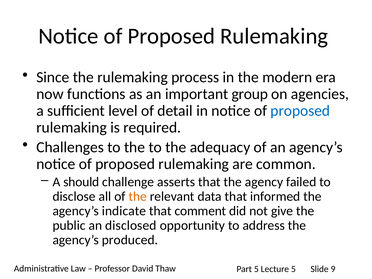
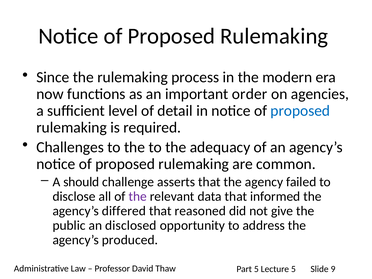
group: group -> order (250, 94)
the colour: orange -> purple (138, 196)
indicate: indicate -> differed (124, 211)
comment: comment -> reasoned (200, 211)
